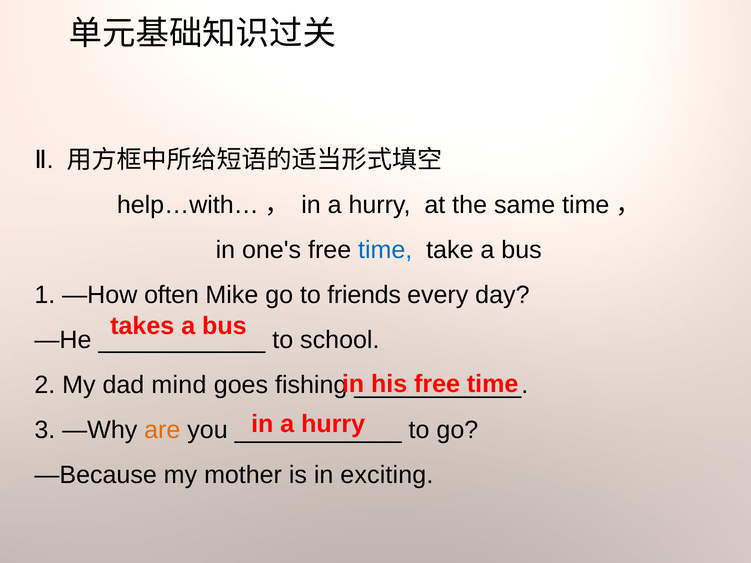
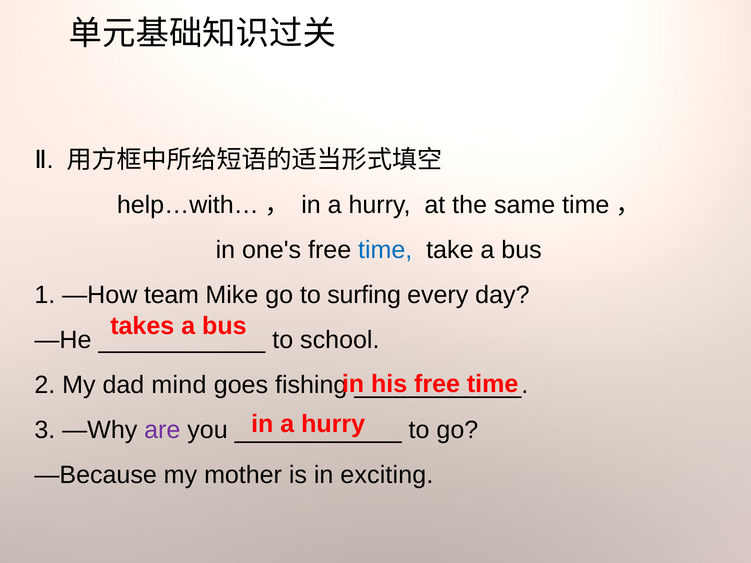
often: often -> team (172, 295)
friends: friends -> surfing (364, 295)
are colour: orange -> purple (162, 430)
